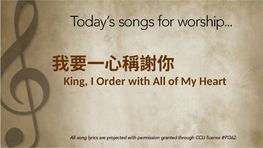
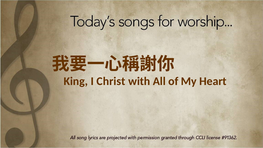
Order: Order -> Christ (111, 81)
